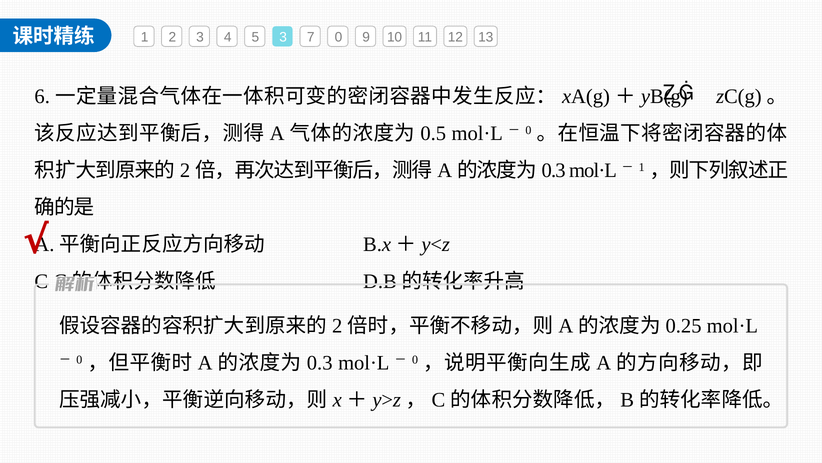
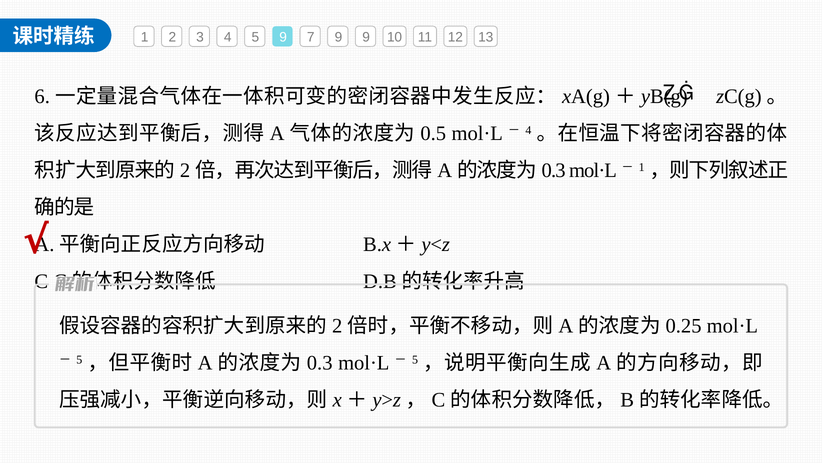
5 3: 3 -> 9 (283, 37)
7 0: 0 -> 9 (338, 37)
0: 0 -> 4 (528, 130)
0: 0 -> 5 (79, 359)
0: 0 -> 5 (415, 359)
